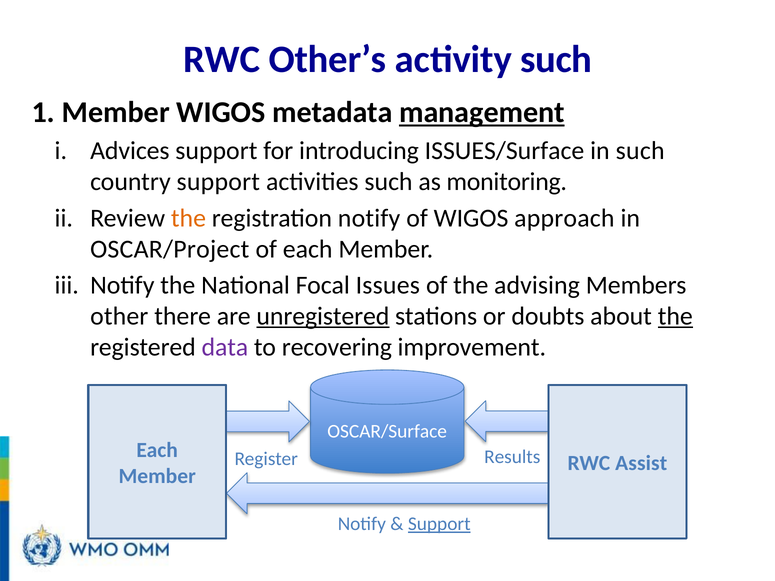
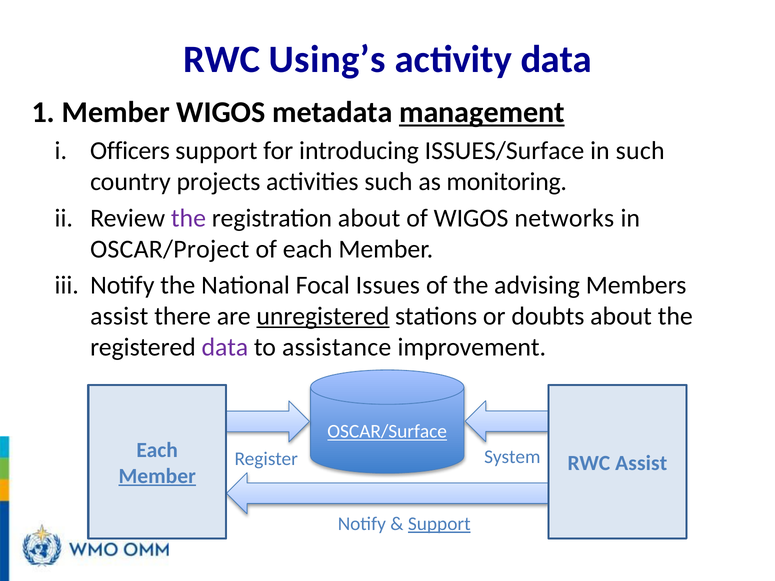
Other’s: Other’s -> Using’s (327, 60)
activity such: such -> data (556, 60)
Advices: Advices -> Officers (130, 151)
country support: support -> projects (218, 182)
the colour: orange -> purple (188, 218)
registration notify: notify -> about (369, 218)
approach: approach -> networks (564, 218)
other: other -> assist (119, 316)
the underline: present -> none (675, 316)
recovering: recovering -> assistance (337, 347)
OSCAR/Surface underline: none -> present (387, 432)
Results: Results -> System (512, 457)
Member underline: none -> present (157, 476)
